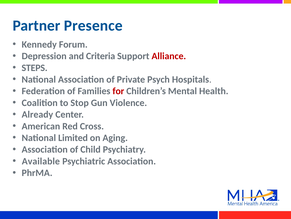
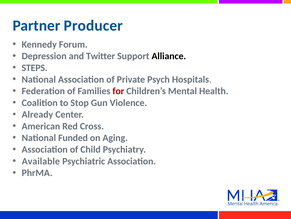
Presence: Presence -> Producer (93, 25)
Criteria: Criteria -> Twitter (101, 56)
Alliance colour: red -> black (169, 56)
Limited: Limited -> Funded (73, 137)
